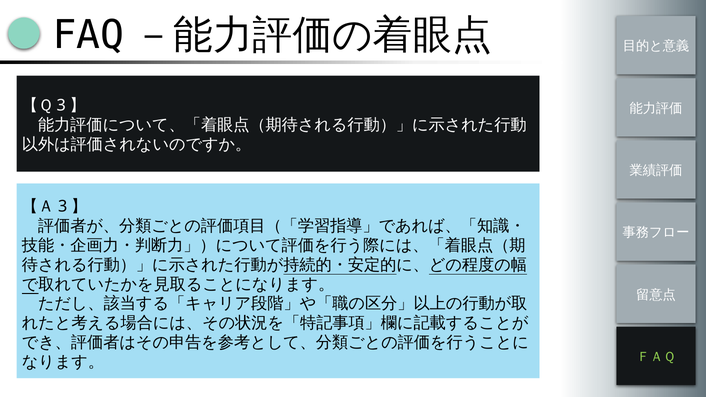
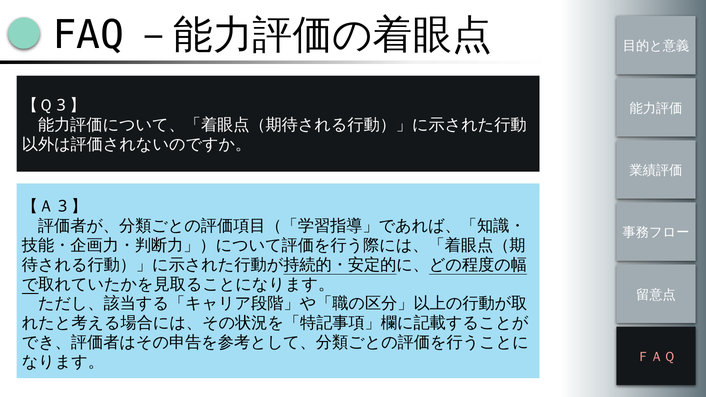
ＦＡＱ colour: light green -> pink (656, 357)
